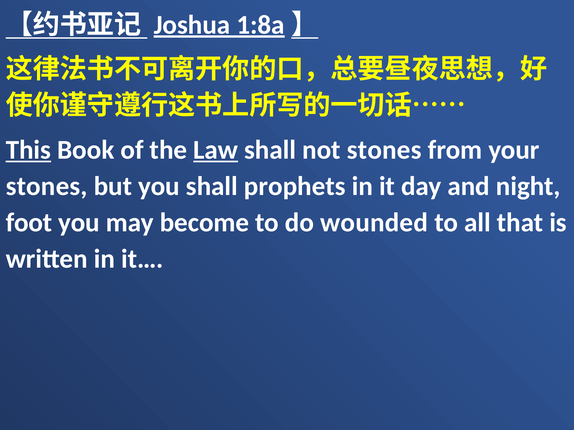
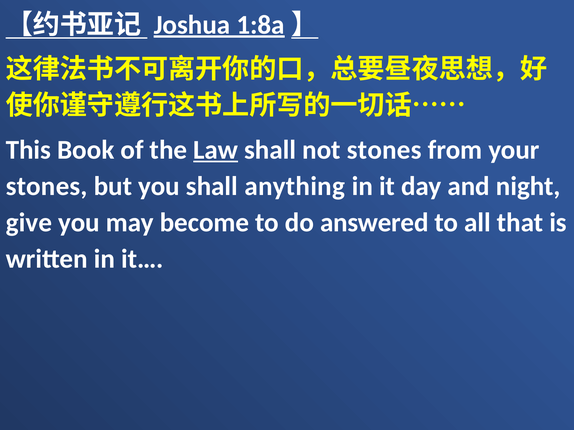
This underline: present -> none (28, 150)
prophets: prophets -> anything (295, 186)
foot: foot -> give (29, 223)
wounded: wounded -> answered (374, 223)
